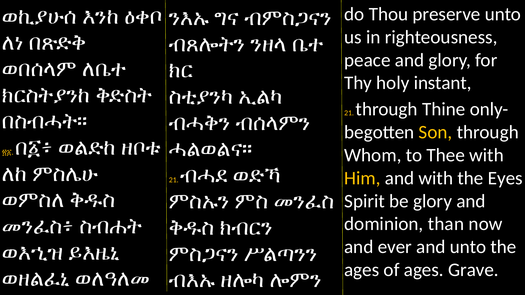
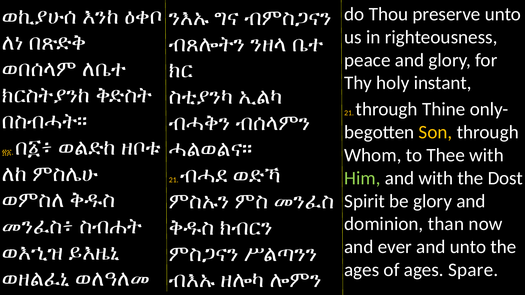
Him colour: yellow -> light green (362, 178)
Eyes: Eyes -> Dost (505, 178)
Grave: Grave -> Spare (473, 270)
